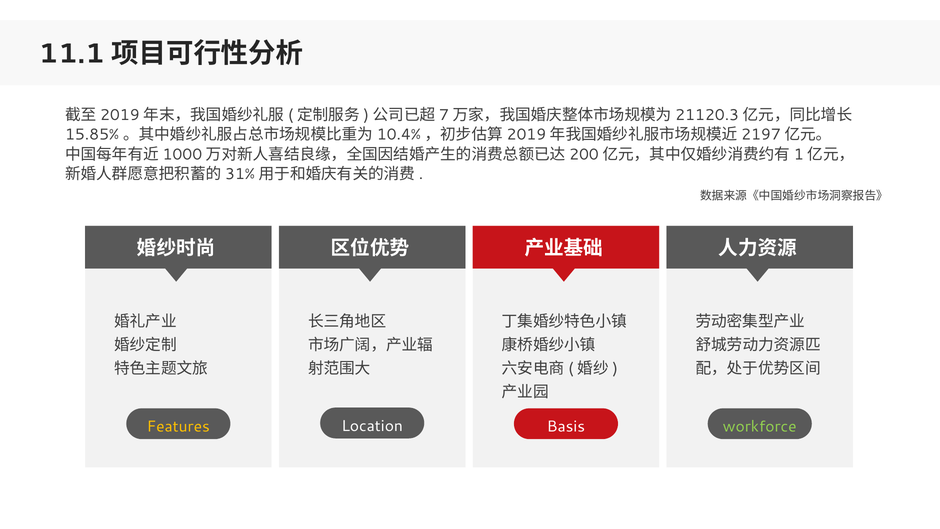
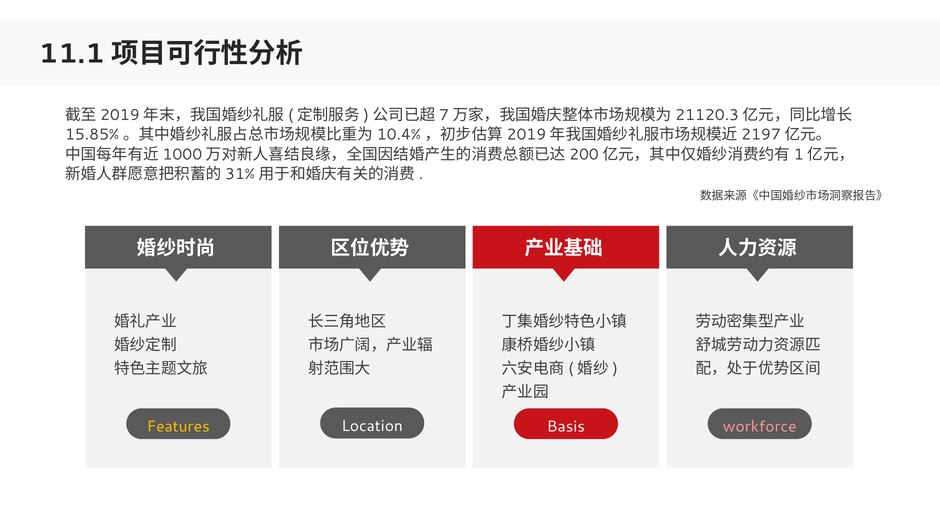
workforce colour: light green -> pink (760, 426)
